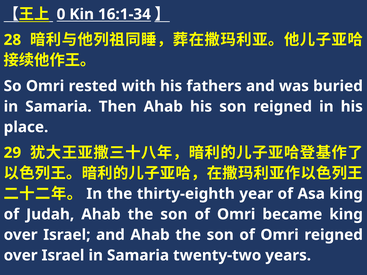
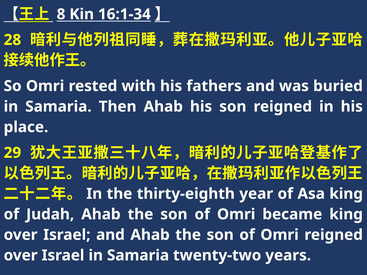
0: 0 -> 8 (61, 14)
